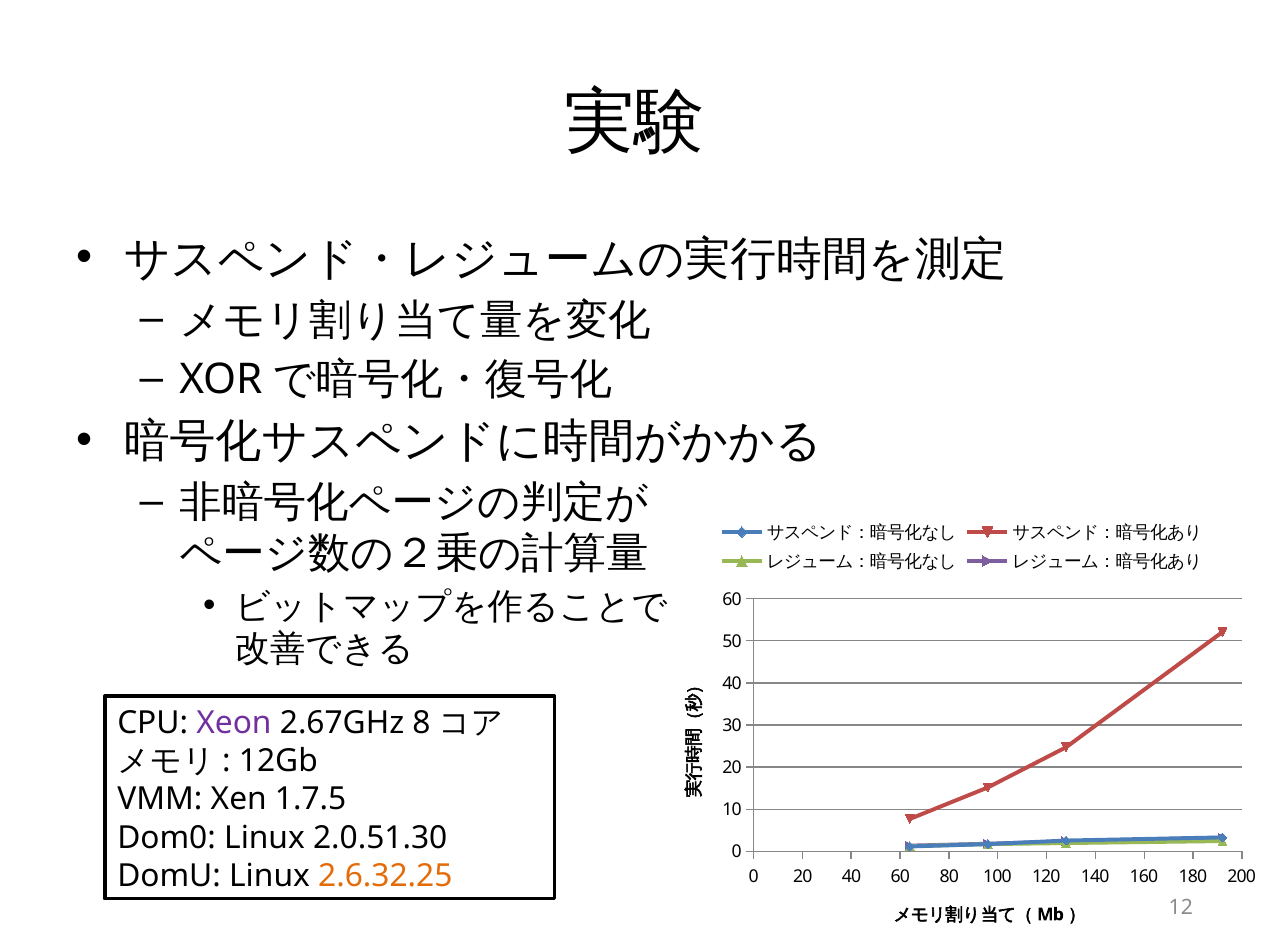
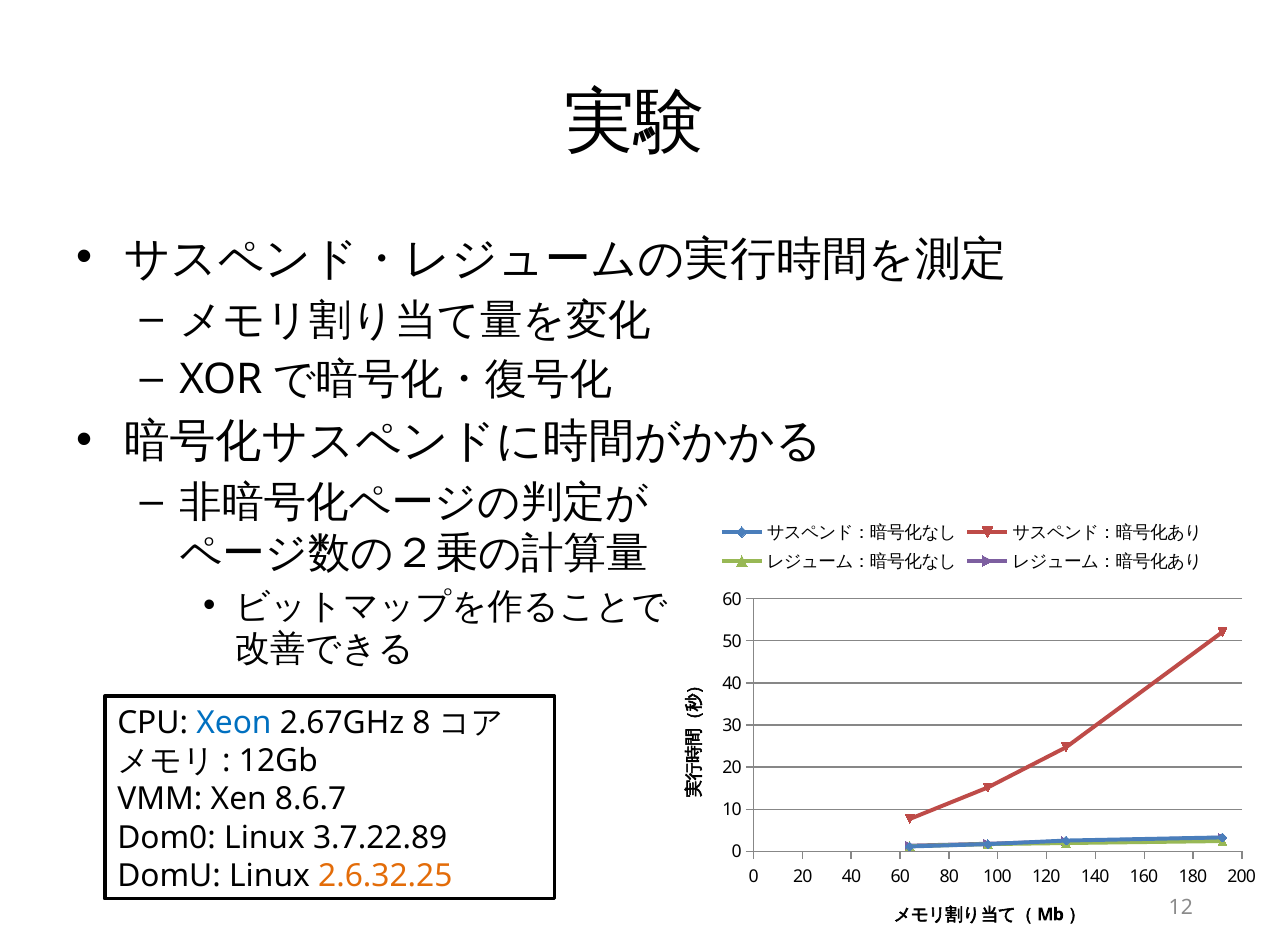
Xeon colour: purple -> blue (234, 723)
1.7.5: 1.7.5 -> 8.6.7 (311, 799)
2.0.51.30: 2.0.51.30 -> 3.7.22.89 (380, 837)
